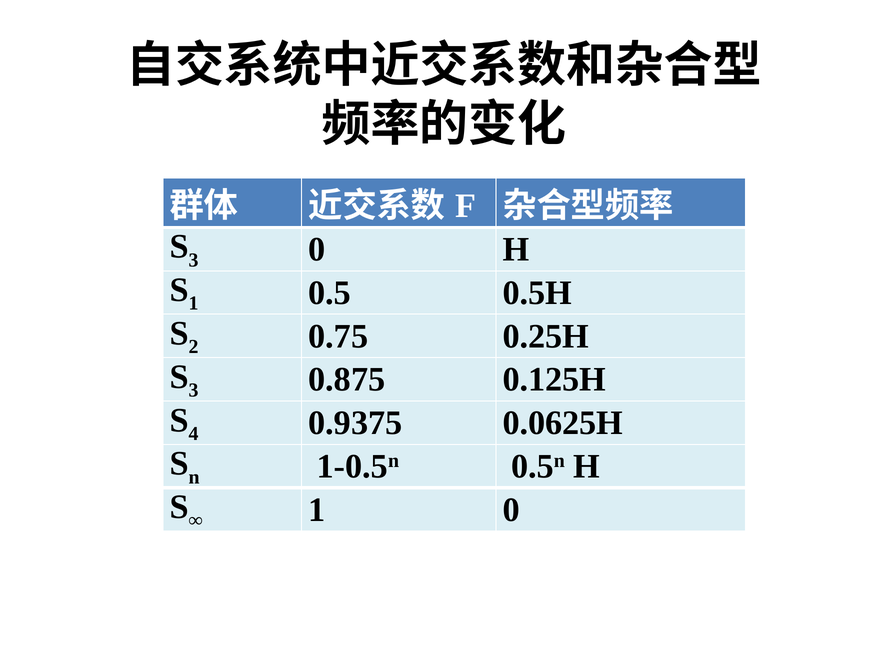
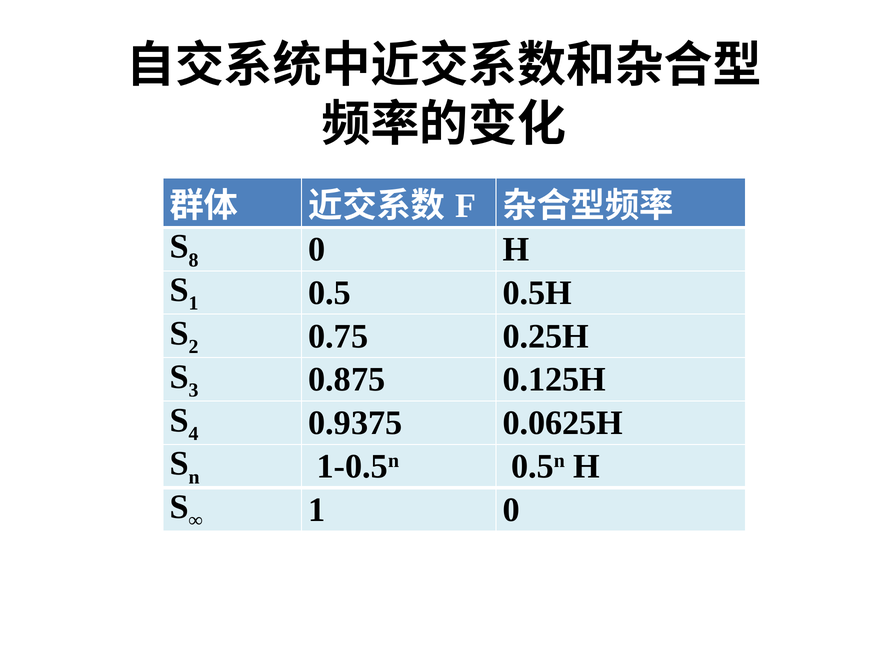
3: 3 -> 8 (193, 260)
